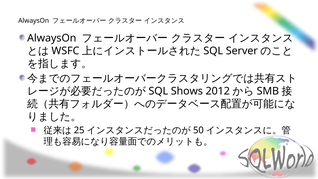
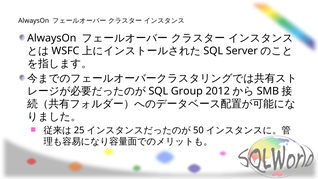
Shows: Shows -> Group (187, 91)
